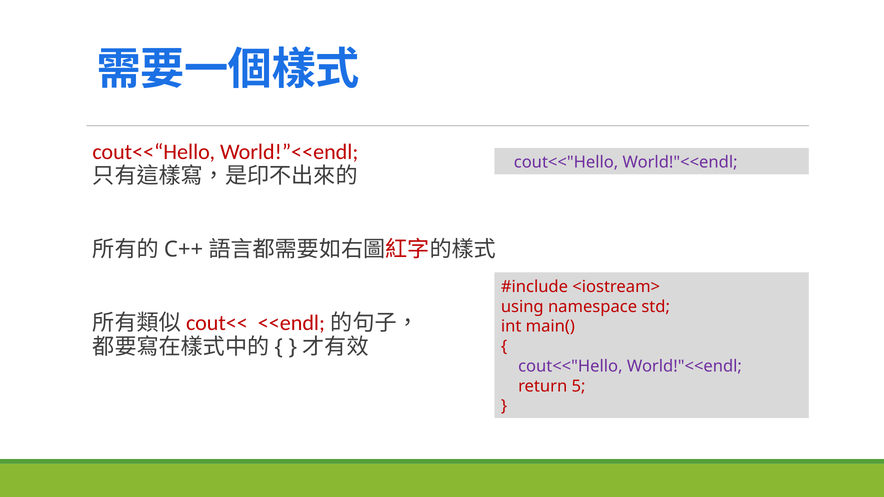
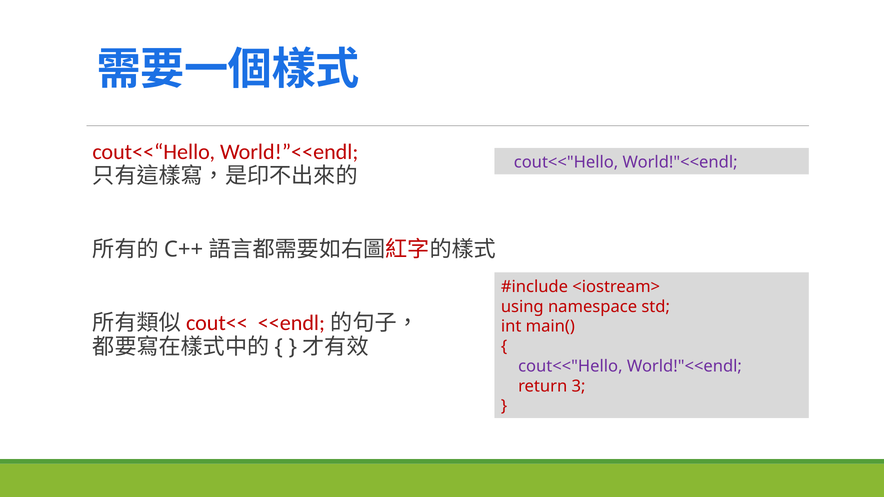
5: 5 -> 3 (579, 386)
